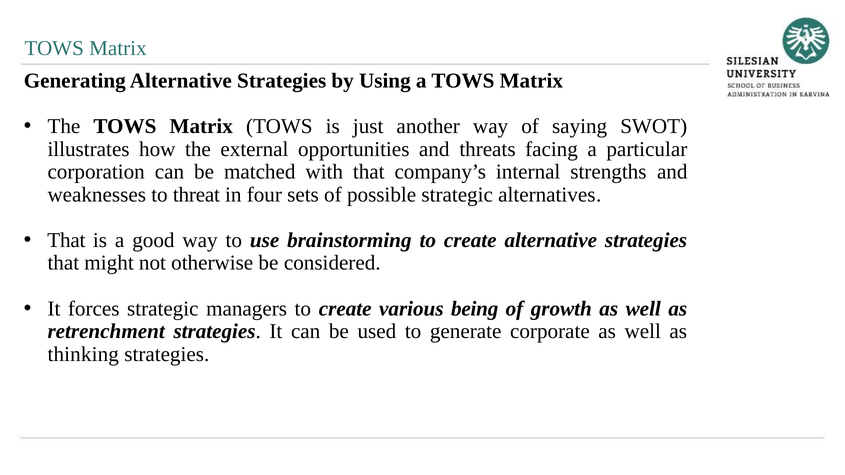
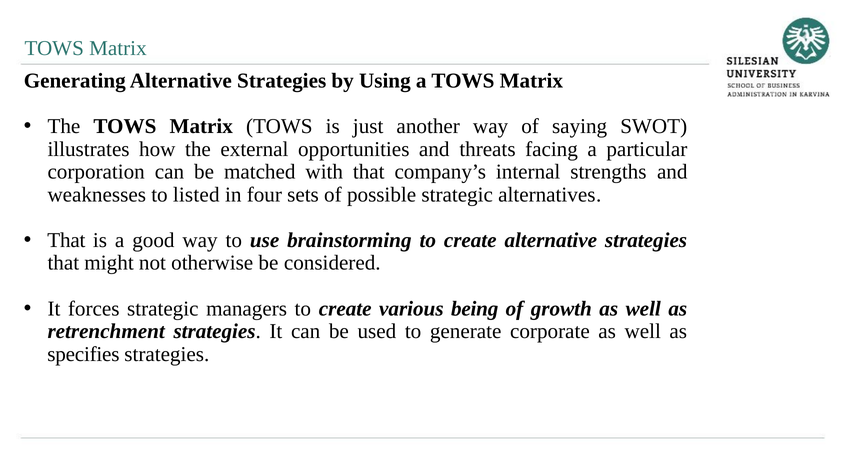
threat: threat -> listed (196, 195)
thinking: thinking -> specifies (83, 354)
